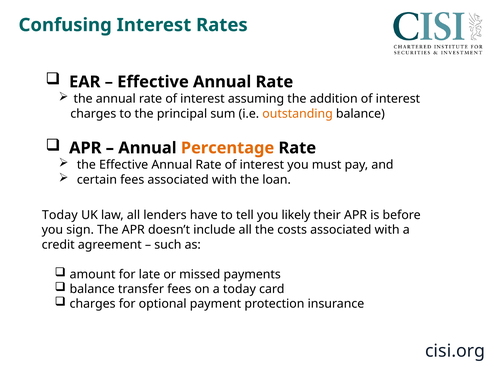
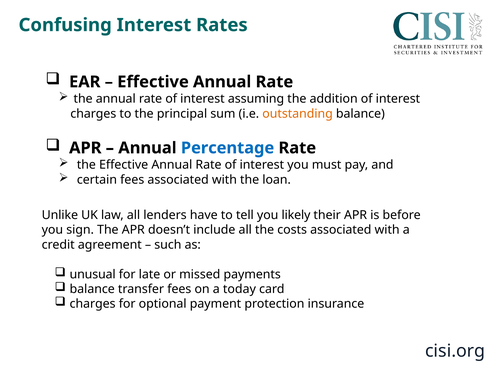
Percentage colour: orange -> blue (228, 148)
Today: Today -> Unlike (60, 215)
amount: amount -> unusual (93, 275)
